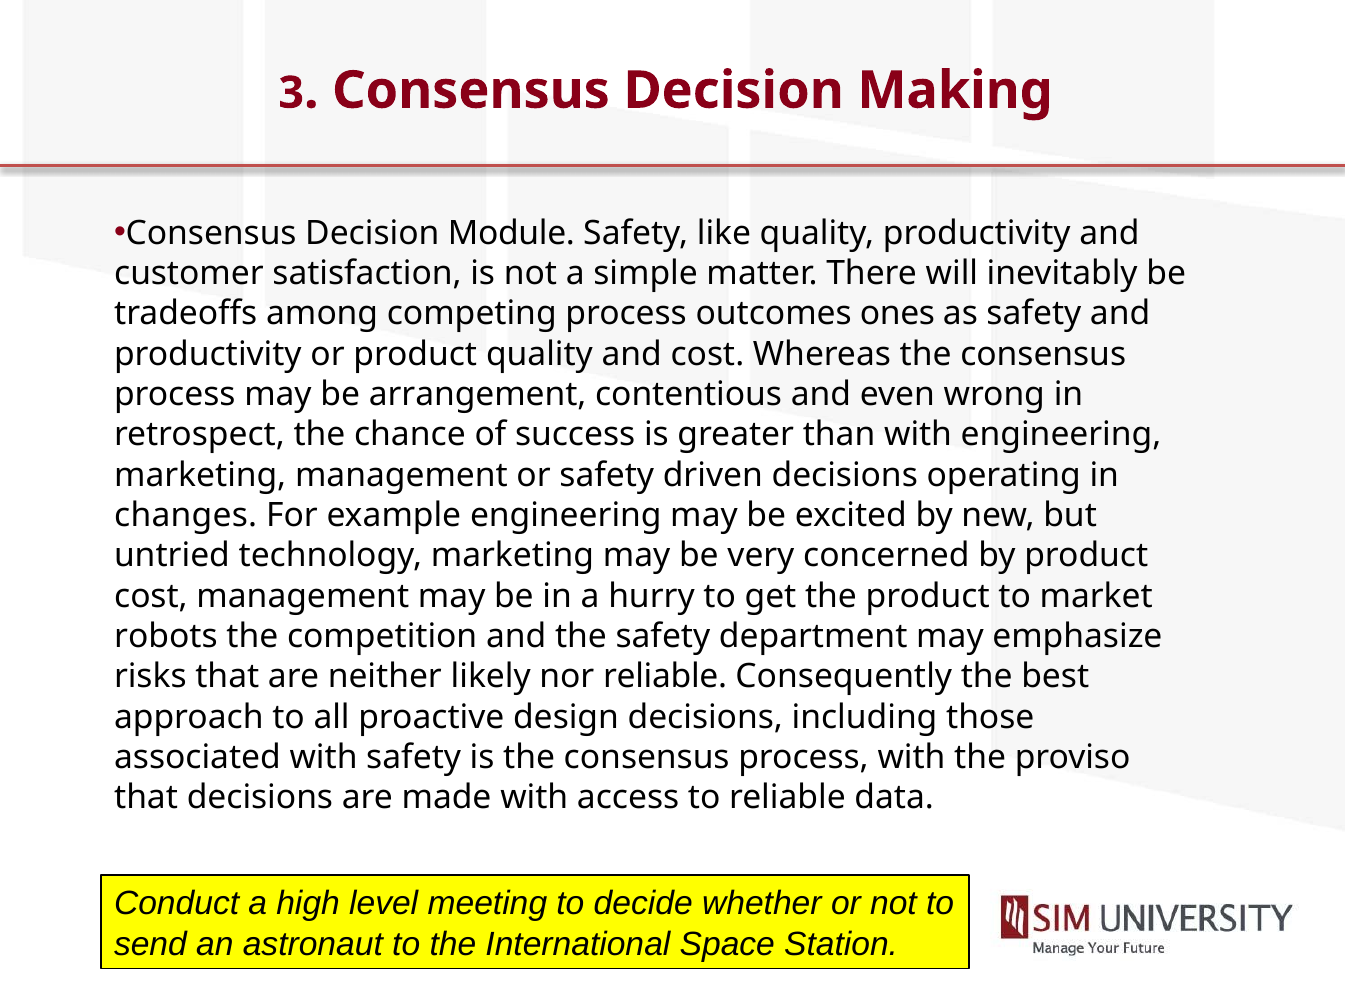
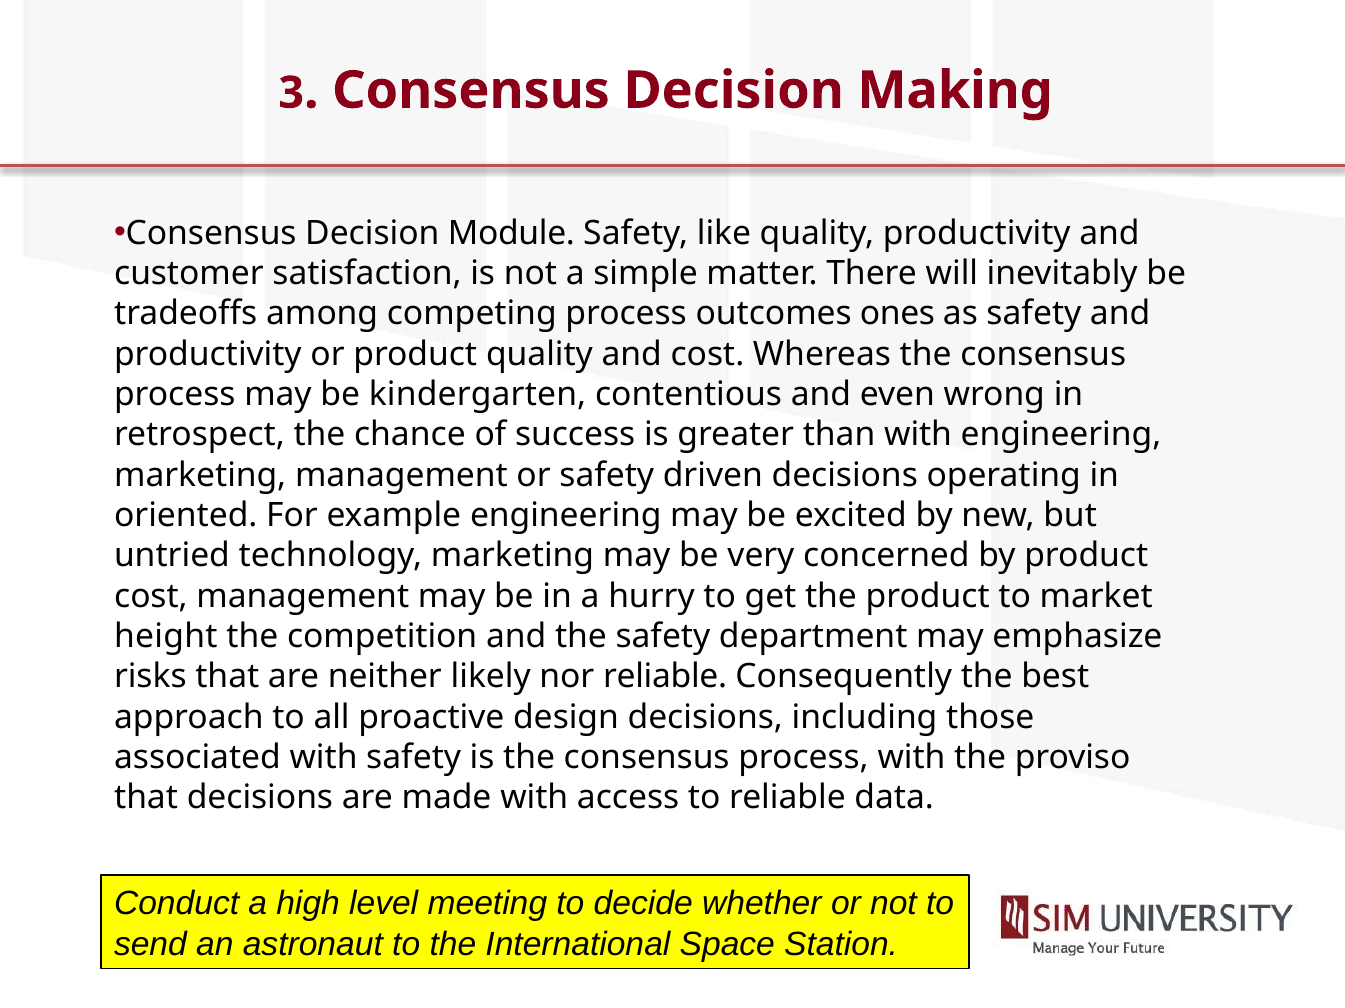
arrangement: arrangement -> kindergarten (478, 395)
changes: changes -> oriented (186, 516)
robots: robots -> height (166, 637)
